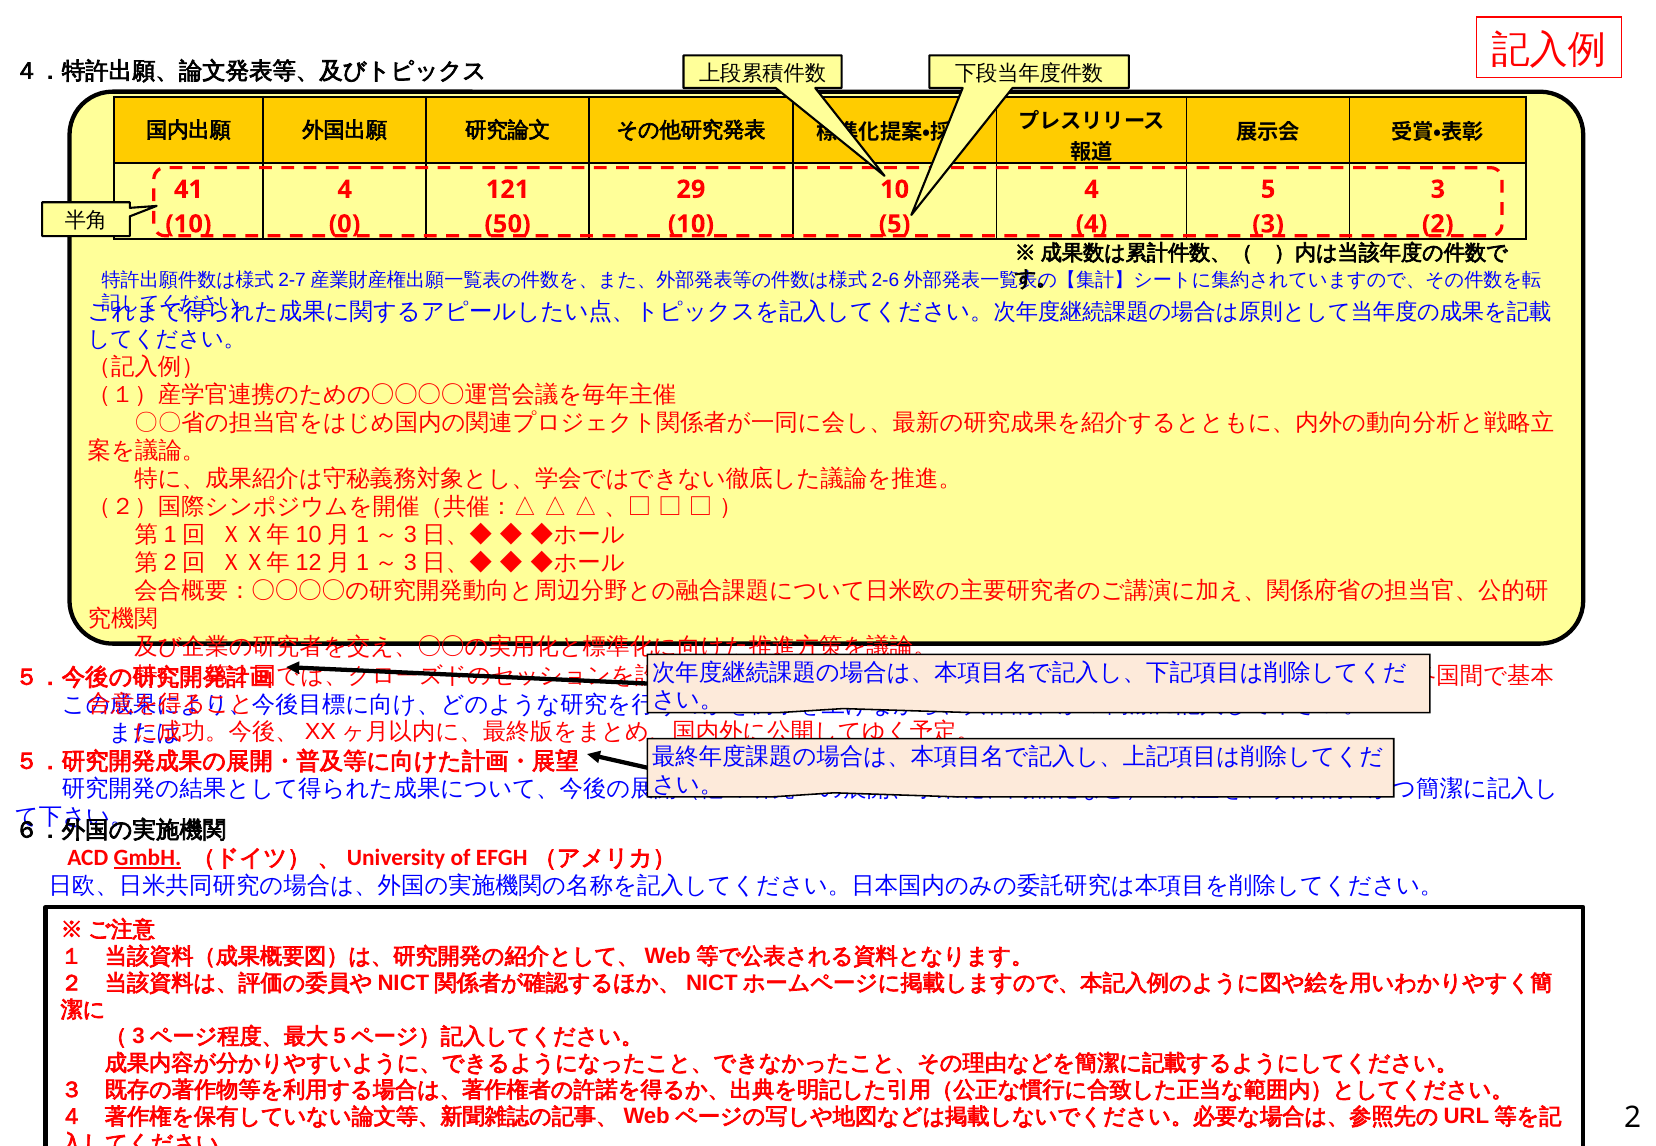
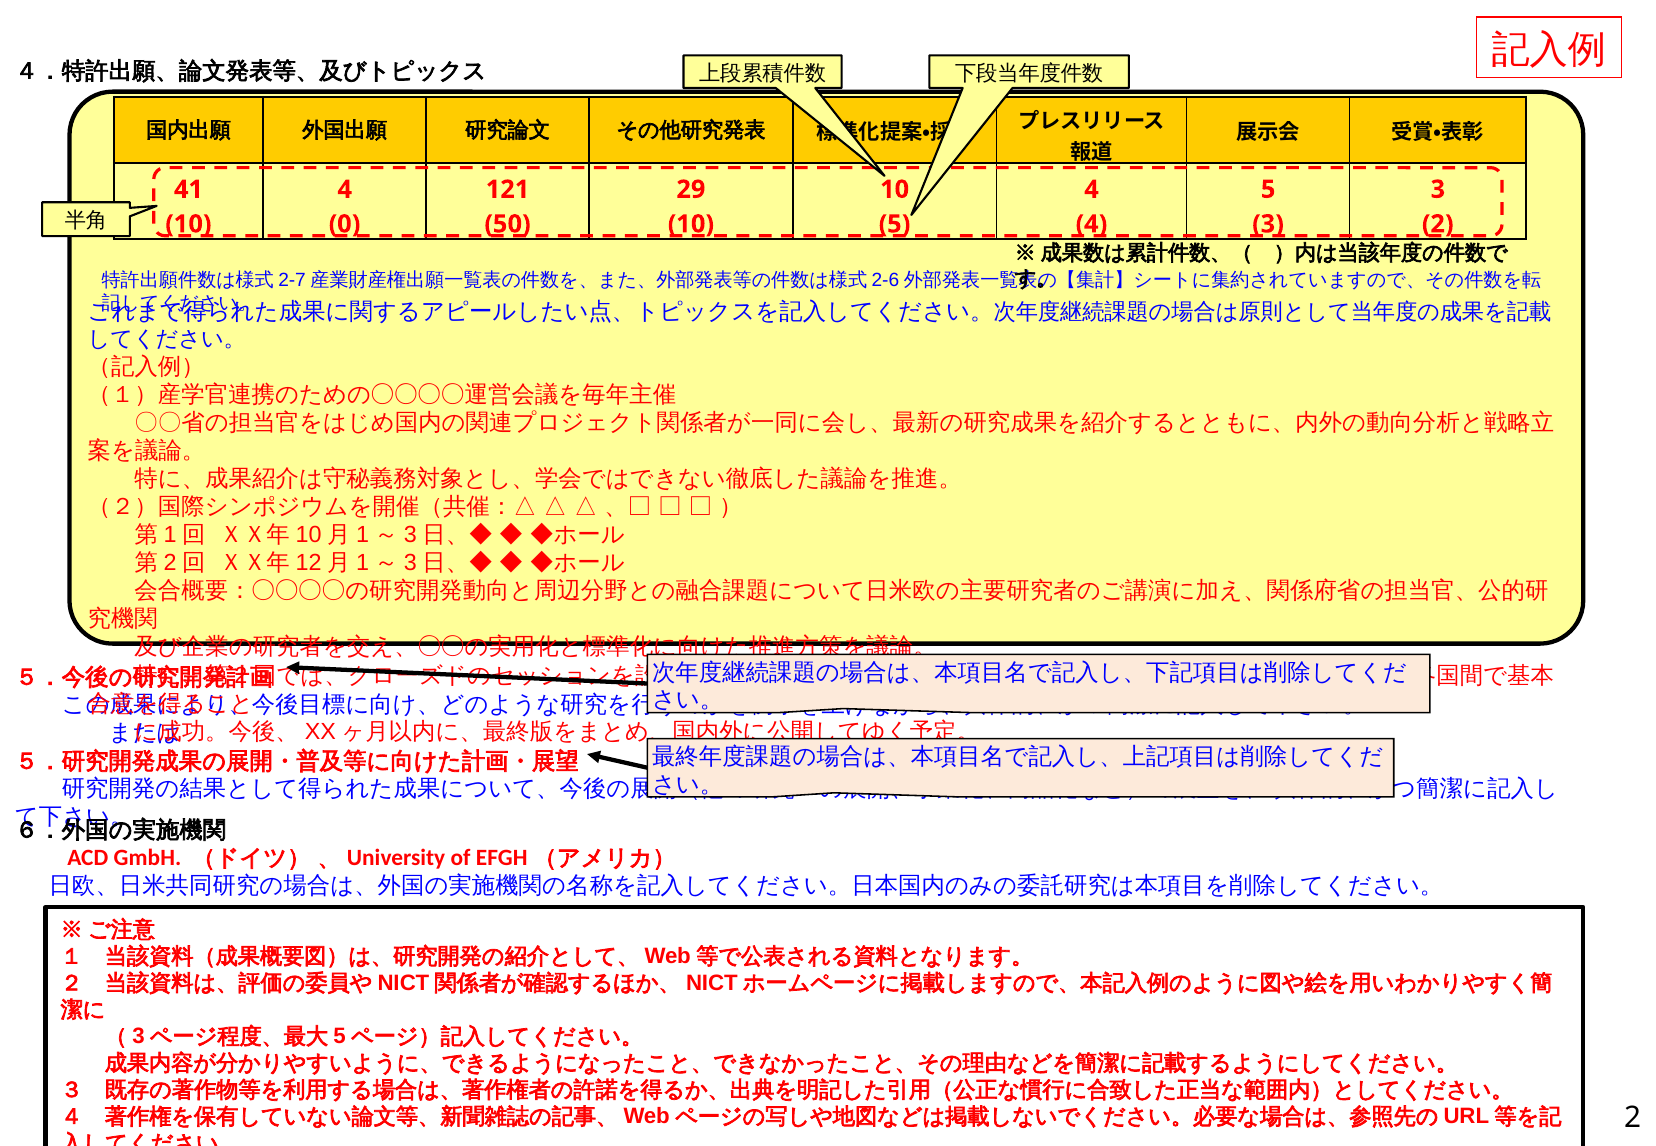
GmbH underline: present -> none (147, 858)
